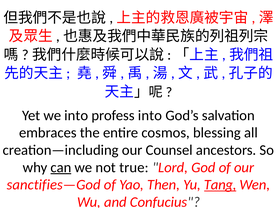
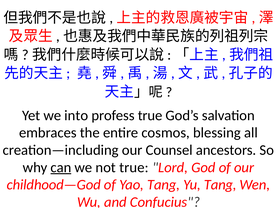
profess into: into -> true (150, 115)
sanctifies—God: sanctifies—God -> childhood—God (54, 185)
Yao Then: Then -> Tang (164, 185)
Tang underline: present -> none (220, 185)
